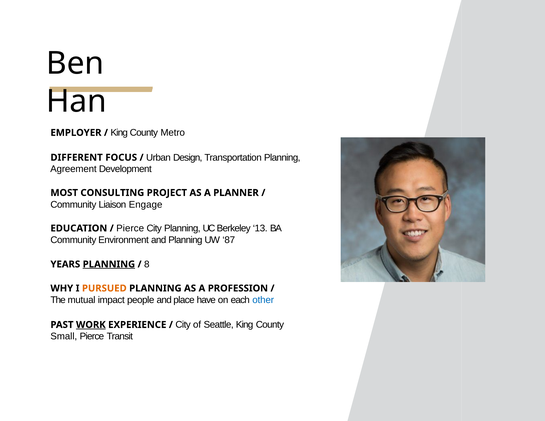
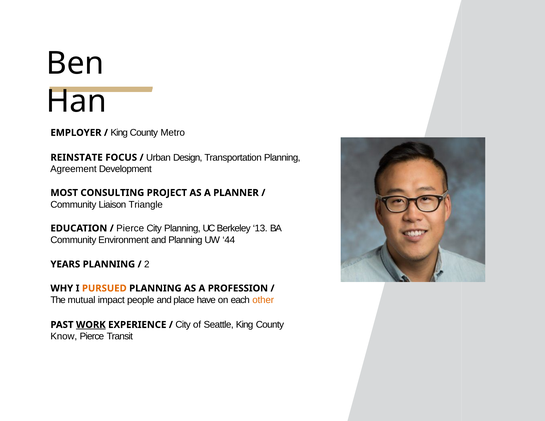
DIFFERENT: DIFFERENT -> REINSTATE (77, 158)
Engage: Engage -> Triangle (146, 205)
87: 87 -> 44 (229, 240)
PLANNING underline: present -> none (109, 264)
8: 8 -> 2 (147, 264)
other colour: blue -> orange (263, 300)
Small: Small -> Know (64, 336)
